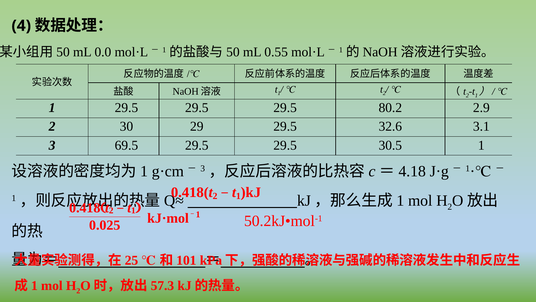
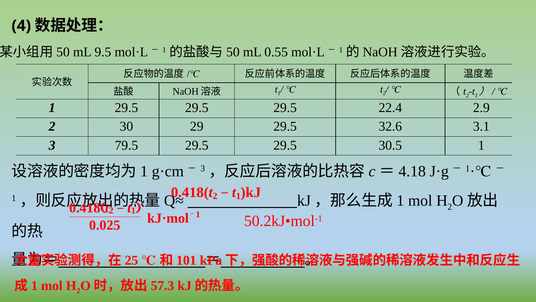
0.0: 0.0 -> 9.5 (103, 52)
80.2: 80.2 -> 22.4 (390, 108)
69.5: 69.5 -> 79.5 (126, 145)
